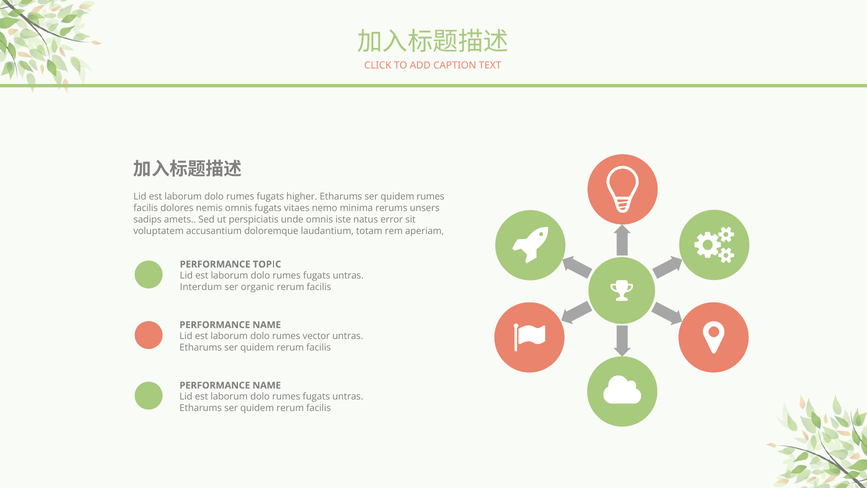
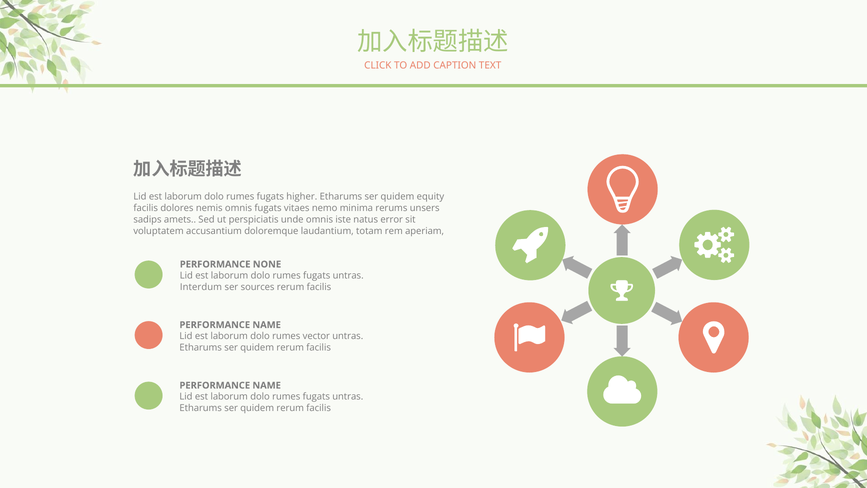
quidem rumes: rumes -> equity (430, 197)
TOPIC: TOPIC -> NONE (267, 264)
organic: organic -> sources (258, 287)
